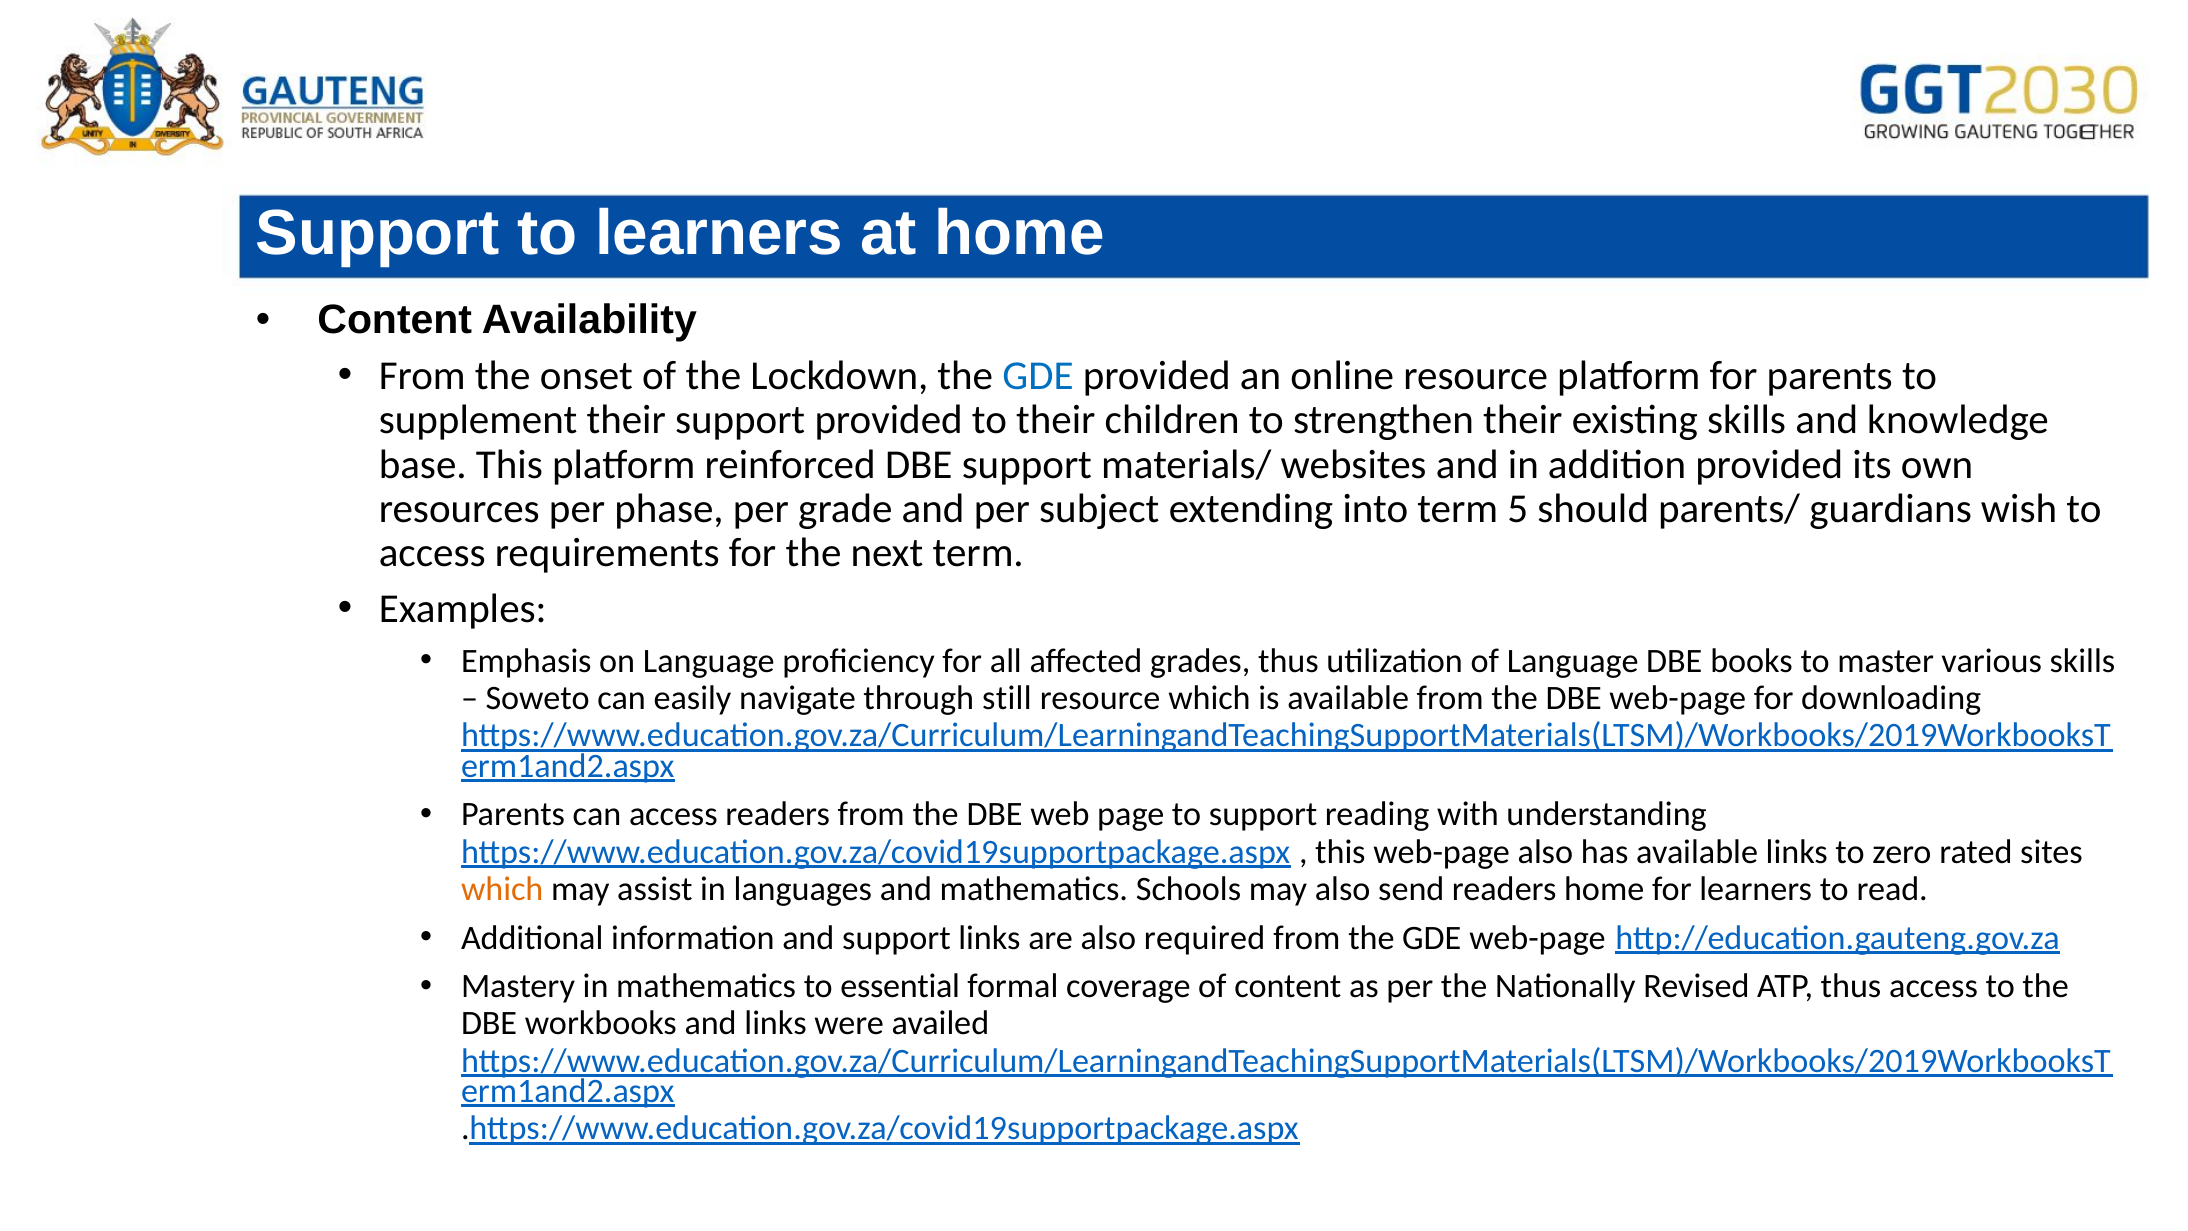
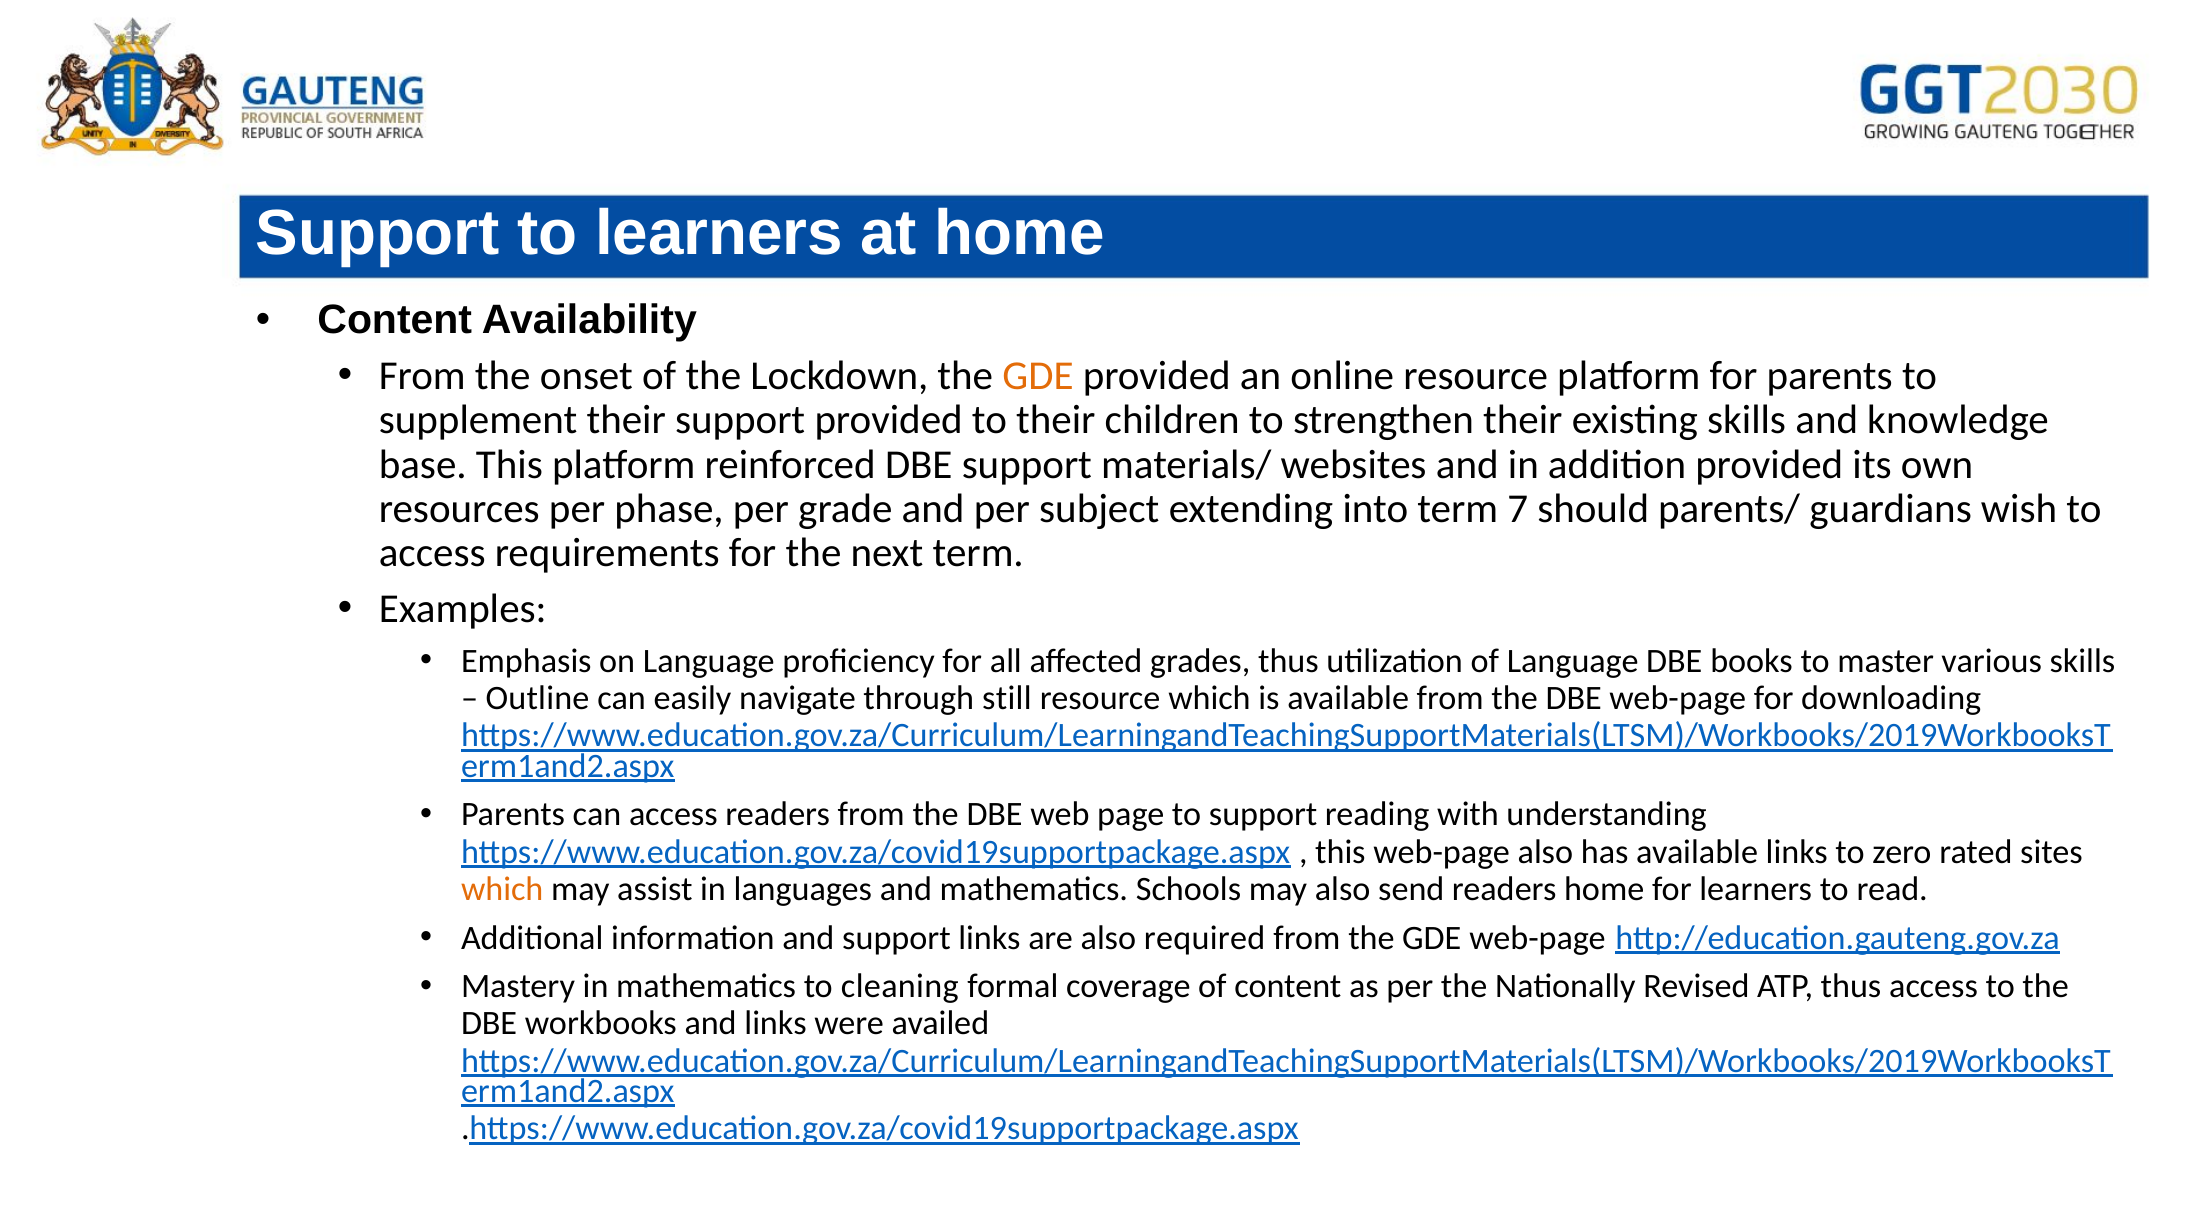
GDE colour: blue -> orange (1038, 376)
5: 5 -> 7 (1518, 509)
Soweto: Soweto -> Outline (538, 698)
essential: essential -> cleaning (900, 986)
